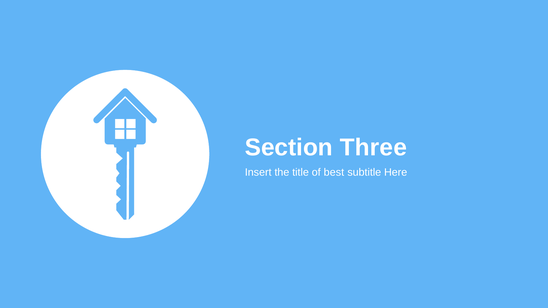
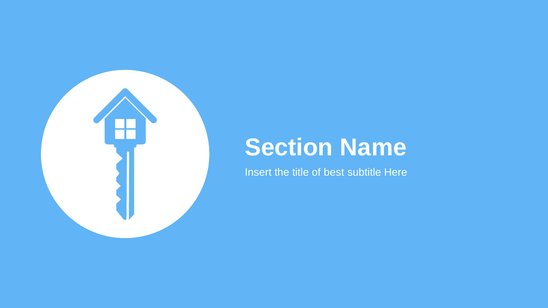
Three: Three -> Name (373, 148)
